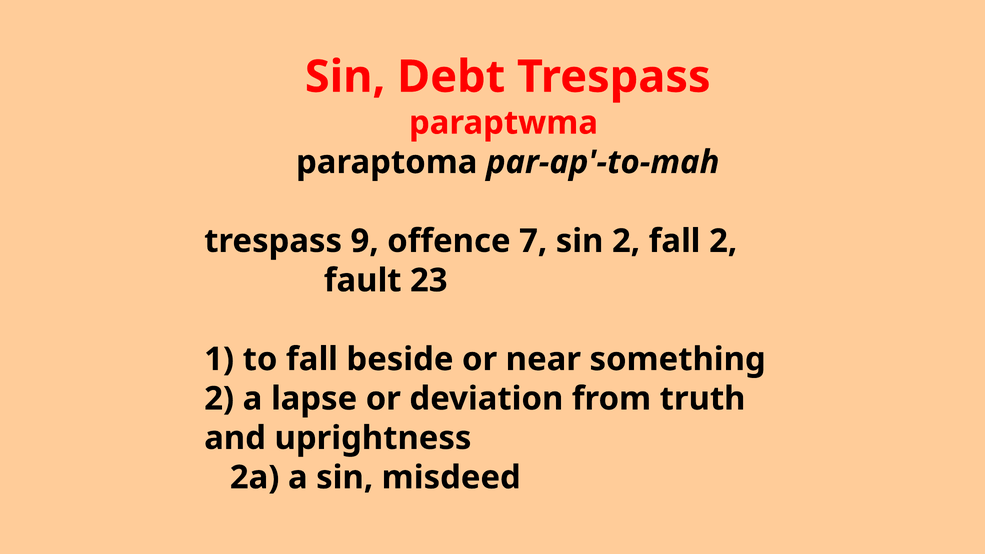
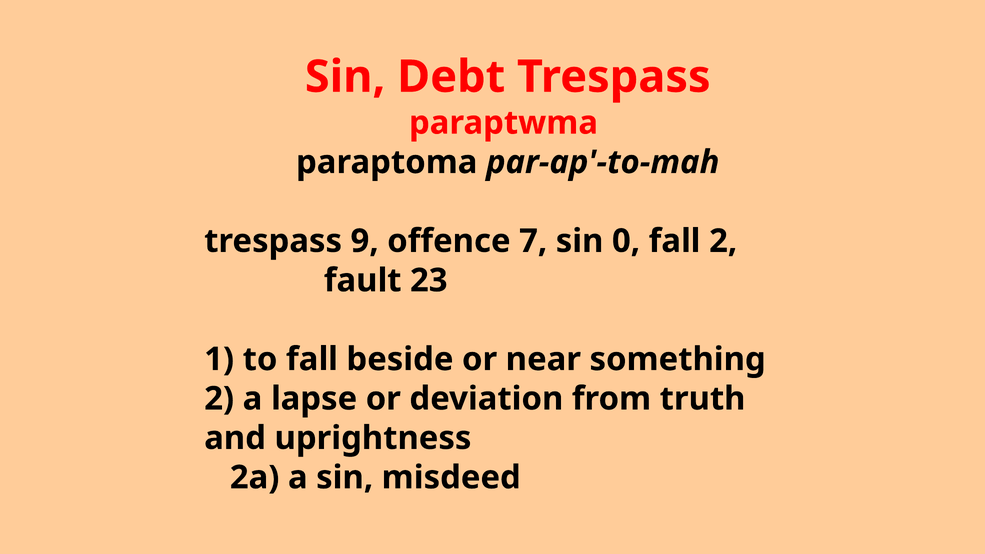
sin 2: 2 -> 0 (626, 241)
